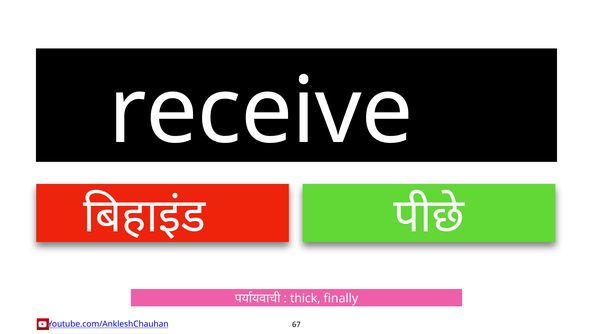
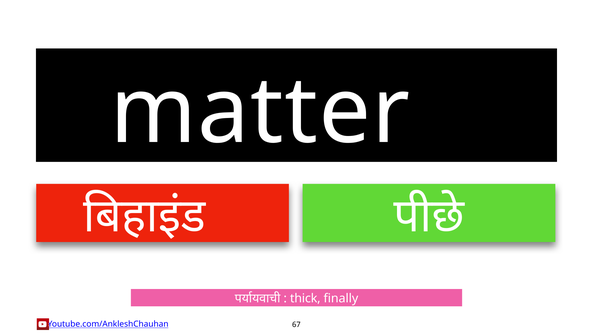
receive: receive -> matter (260, 111)
